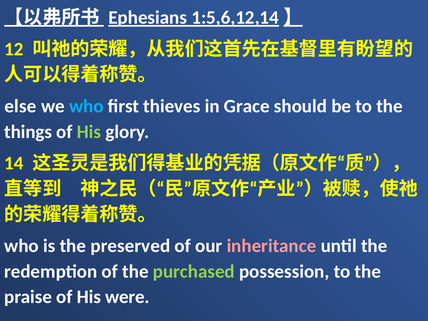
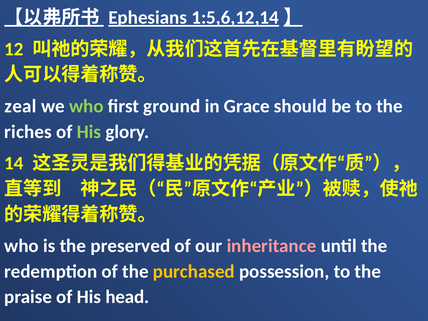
else: else -> zeal (20, 106)
who colour: light blue -> light green (86, 106)
thieves: thieves -> ground (172, 106)
things: things -> riches (28, 132)
purchased colour: light green -> yellow (194, 271)
were: were -> head (127, 297)
